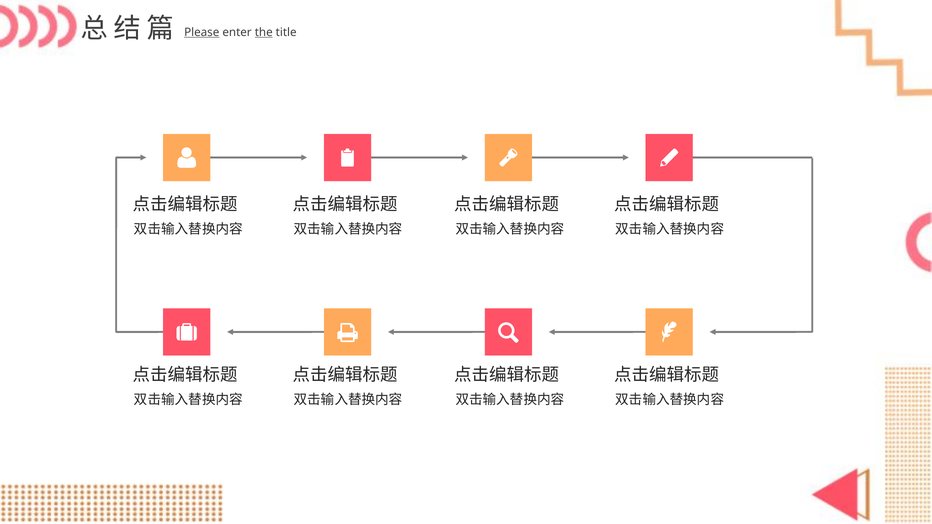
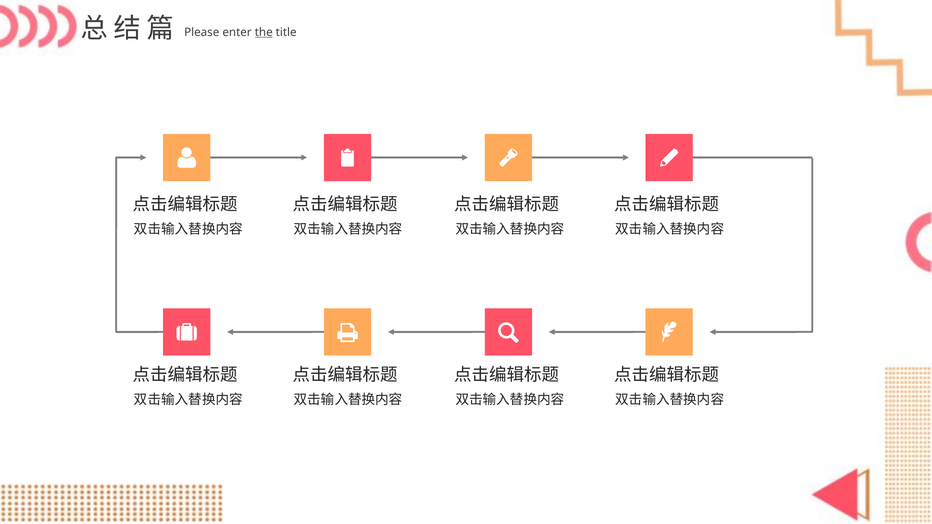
Please underline: present -> none (202, 32)
